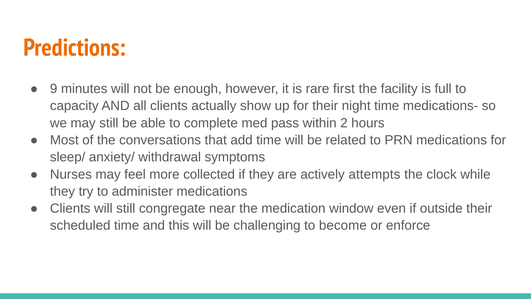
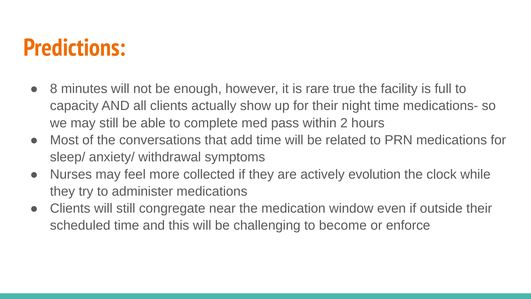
9: 9 -> 8 (54, 89)
first: first -> true (344, 89)
attempts: attempts -> evolution (375, 174)
